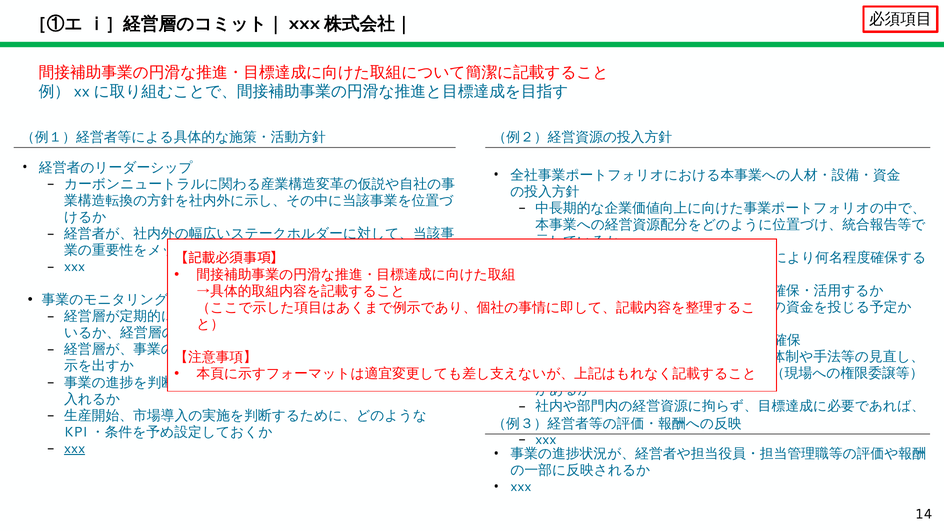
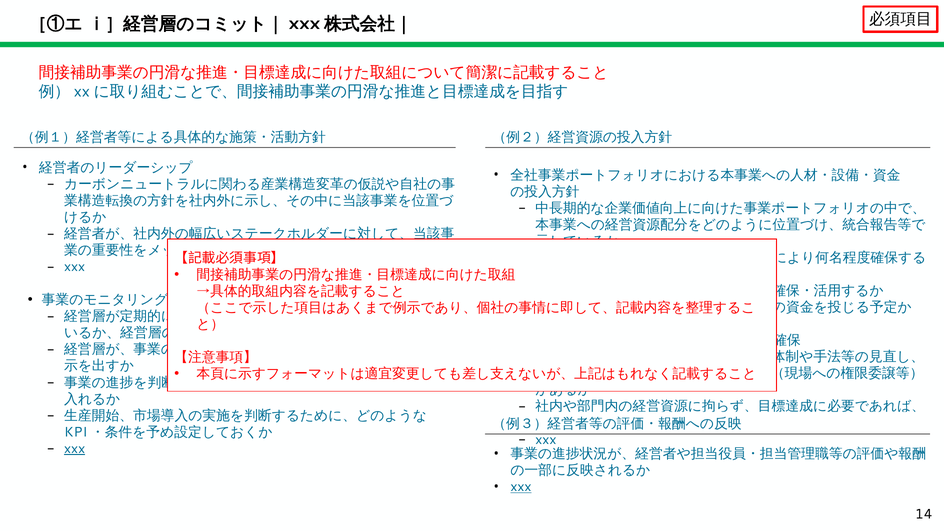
xxx underline: none -> present (521, 487)
